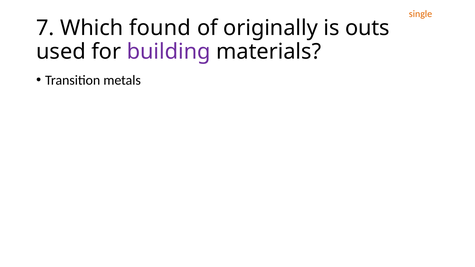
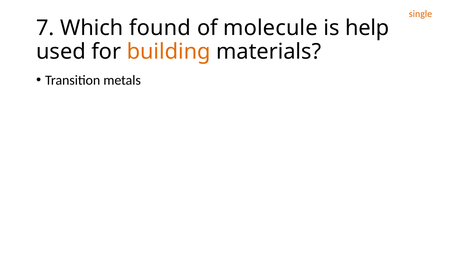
originally: originally -> molecule (271, 28)
outs: outs -> help (367, 28)
building colour: purple -> orange (169, 52)
